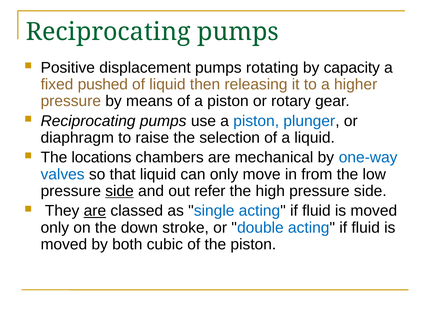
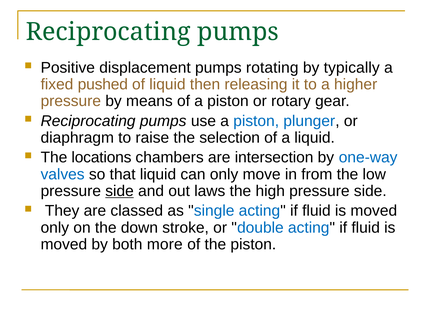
capacity: capacity -> typically (352, 68)
mechanical: mechanical -> intersection (274, 158)
refer: refer -> laws (210, 191)
are underline: present -> none (95, 211)
cubic: cubic -> more (165, 245)
